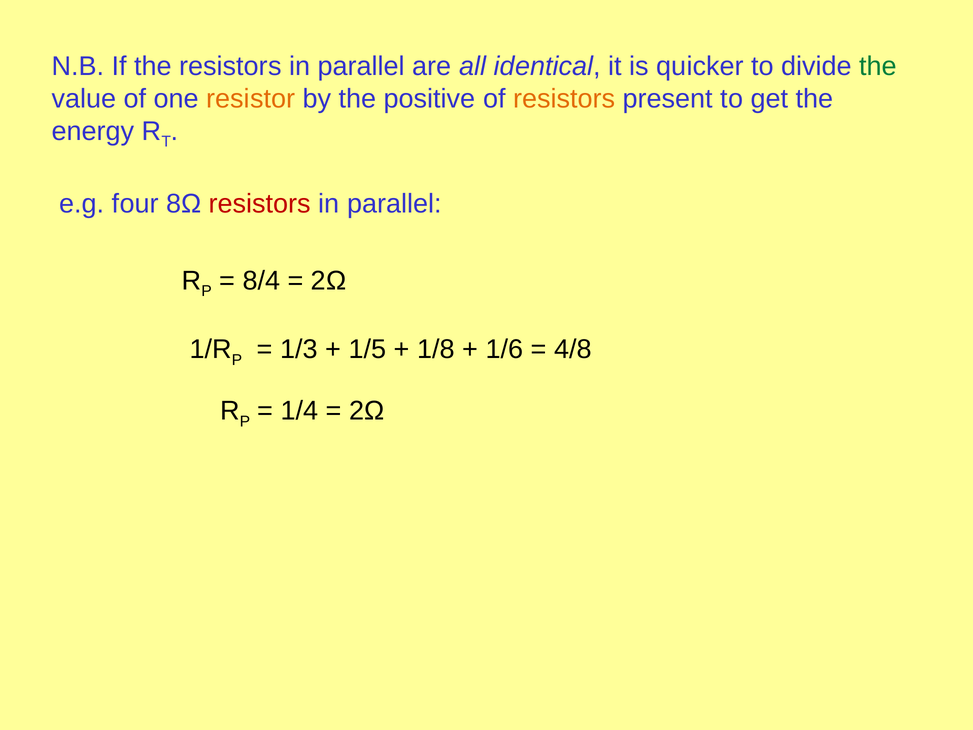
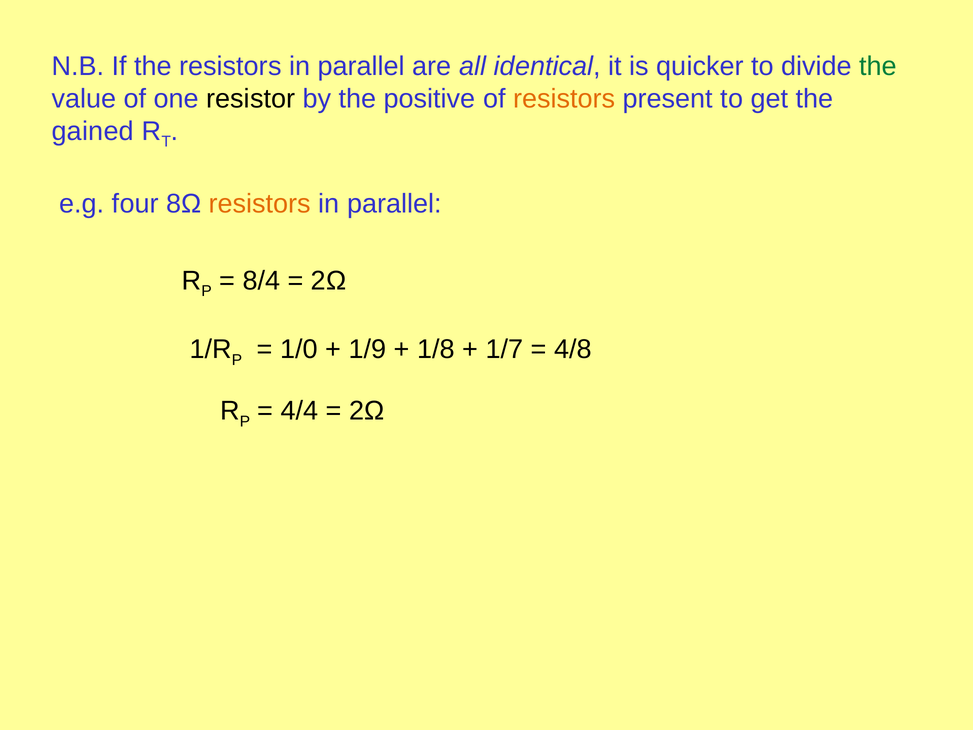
resistor colour: orange -> black (251, 99)
energy: energy -> gained (93, 131)
resistors colour: red -> orange (260, 204)
1/3: 1/3 -> 1/0 (299, 349)
1/5: 1/5 -> 1/9 (368, 349)
1/6: 1/6 -> 1/7 (504, 349)
1/4: 1/4 -> 4/4 (300, 411)
